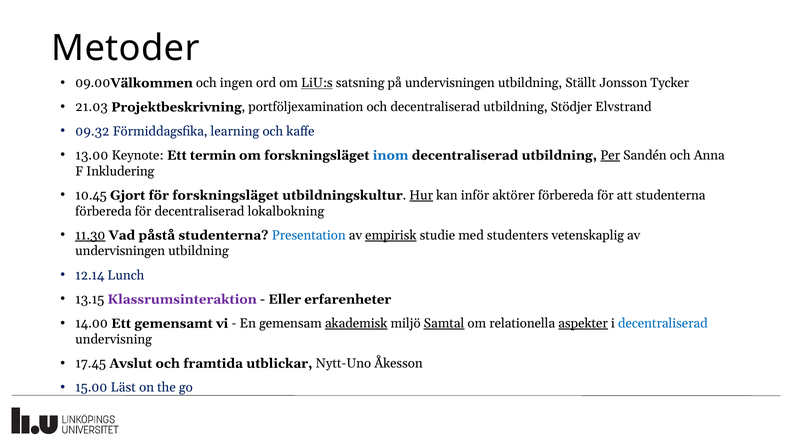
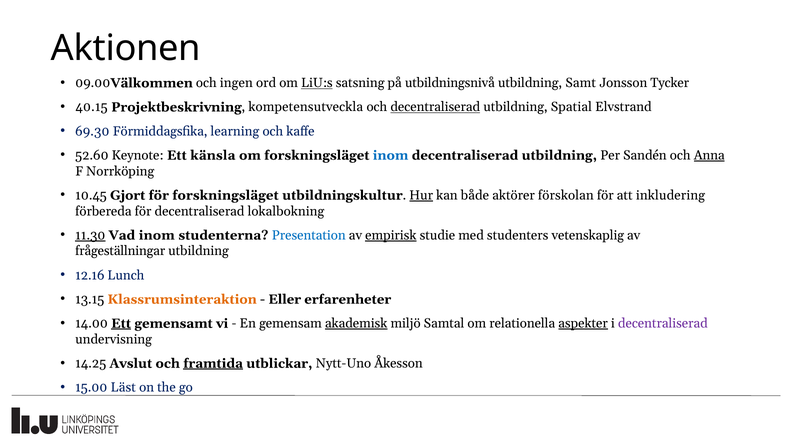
Metoder: Metoder -> Aktionen (126, 48)
på undervisningen: undervisningen -> utbildningsnivå (450, 83)
Ställt: Ställt -> Samt (581, 83)
21.03: 21.03 -> 40.15 (92, 107)
portföljexamination: portföljexamination -> kompetensutveckla (306, 107)
decentraliserad underline: none -> present (435, 107)
Stödjer: Stödjer -> Spatial (571, 107)
09.32: 09.32 -> 69.30 (92, 131)
13.00: 13.00 -> 52.60 (92, 155)
termin: termin -> känsla (213, 155)
Per underline: present -> none (610, 155)
Anna underline: none -> present (709, 155)
Inkludering: Inkludering -> Norrköping (120, 171)
inför: inför -> både (475, 195)
aktörer förbereda: förbereda -> förskolan (566, 195)
att studenterna: studenterna -> inkludering (670, 195)
Vad påstå: påstå -> inom (157, 235)
undervisningen: undervisningen -> frågeställningar (120, 251)
12.14: 12.14 -> 12.16 (90, 275)
Klassrumsinteraktion colour: purple -> orange (182, 299)
Ett underline: none -> present (121, 323)
Samtal underline: present -> none (444, 323)
decentraliserad colour: blue -> purple (663, 323)
17.45: 17.45 -> 14.25 (91, 363)
framtida underline: none -> present (213, 363)
